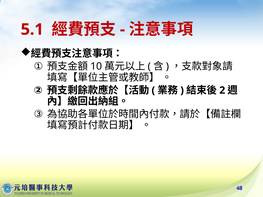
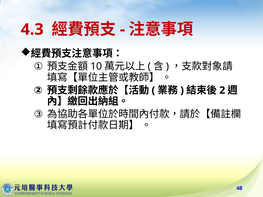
5.1: 5.1 -> 4.3 (32, 29)
